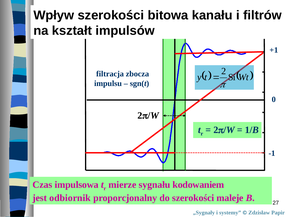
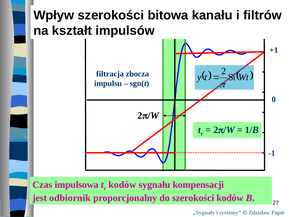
mierze: mierze -> kodów (122, 185)
kodowaniem: kodowaniem -> kompensacji (198, 185)
szerokości maleje: maleje -> kodów (230, 198)
